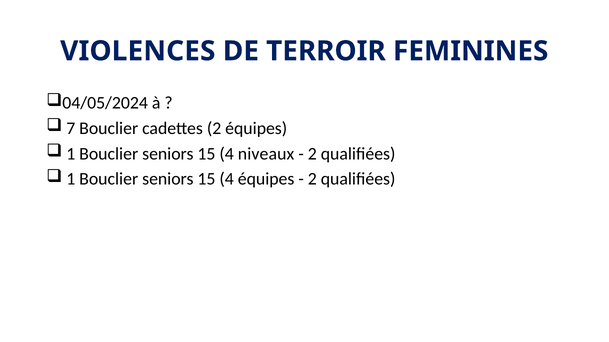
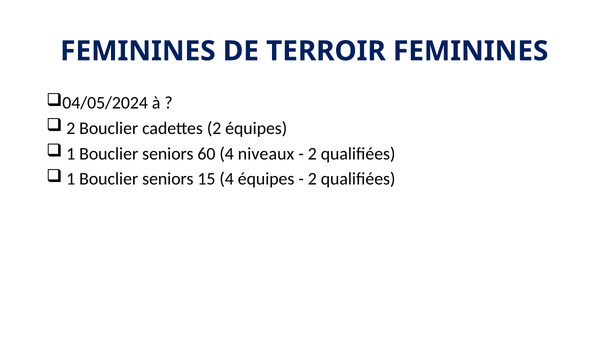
VIOLENCES: VIOLENCES -> FEMININES (138, 51)
7: 7 -> 2 (71, 128)
15: 15 -> 60 (206, 154)
